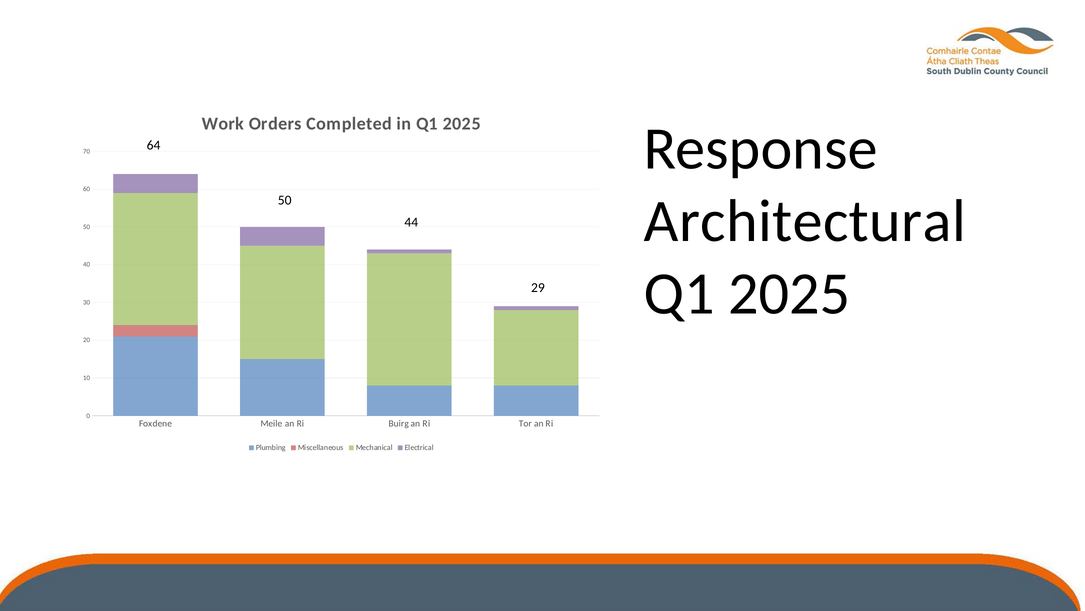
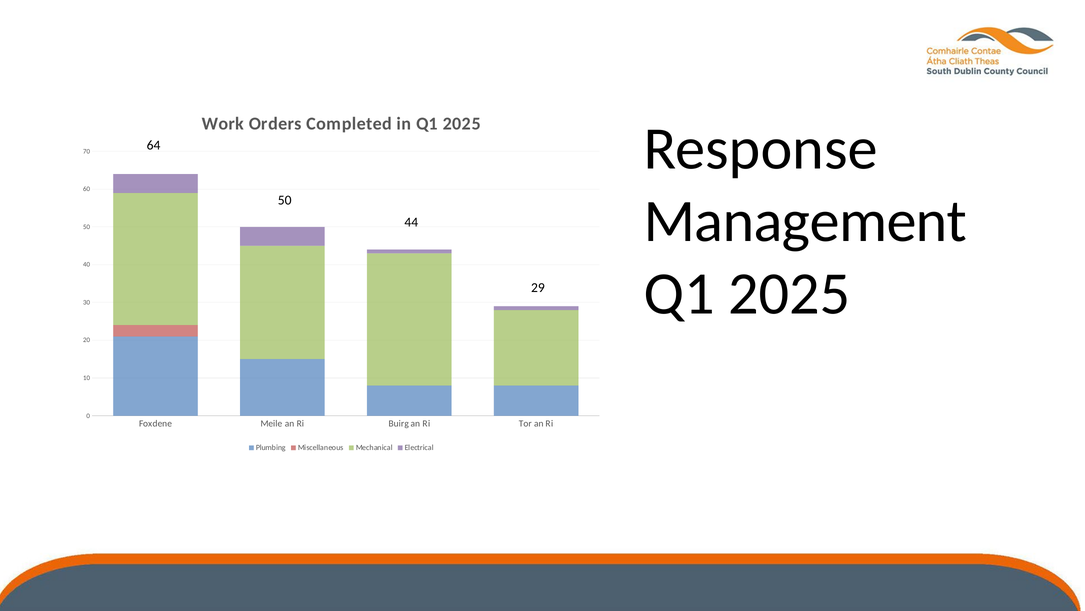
Architectural: Architectural -> Management (805, 221)
